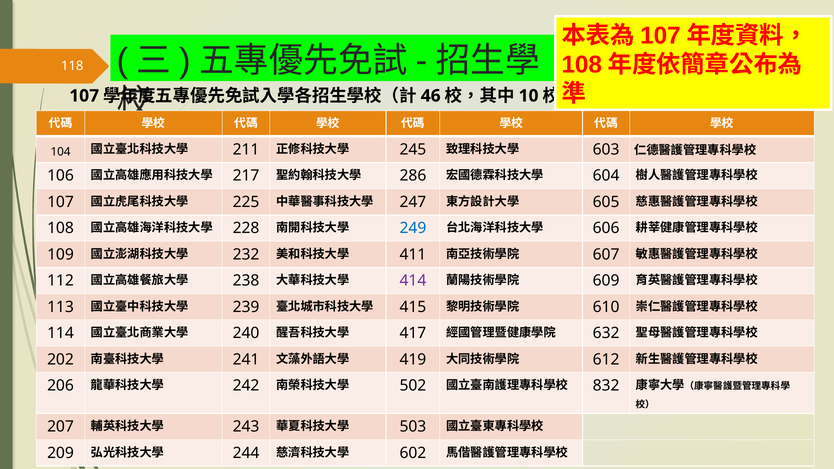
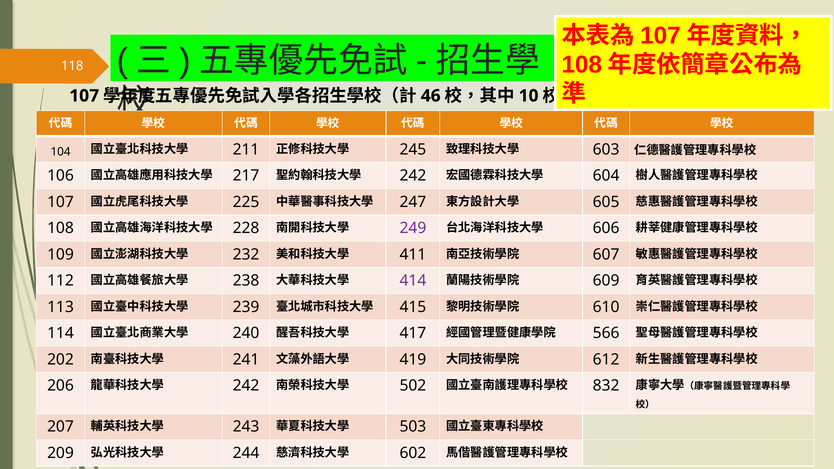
286: 286 -> 242 (413, 176)
249 colour: blue -> purple (413, 228)
632: 632 -> 566 (606, 333)
